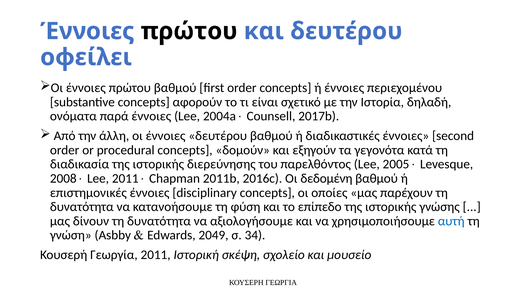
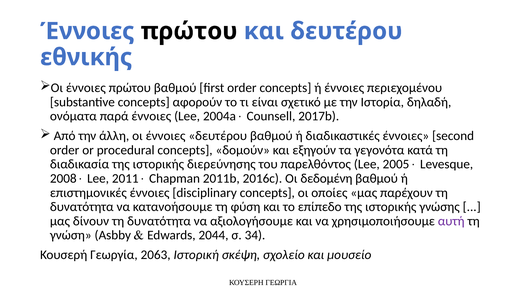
οφείλει: οφείλει -> εθνικής (86, 57)
αυτή colour: blue -> purple (451, 221)
2049: 2049 -> 2044 (214, 235)
2011: 2011 -> 2063 (156, 255)
